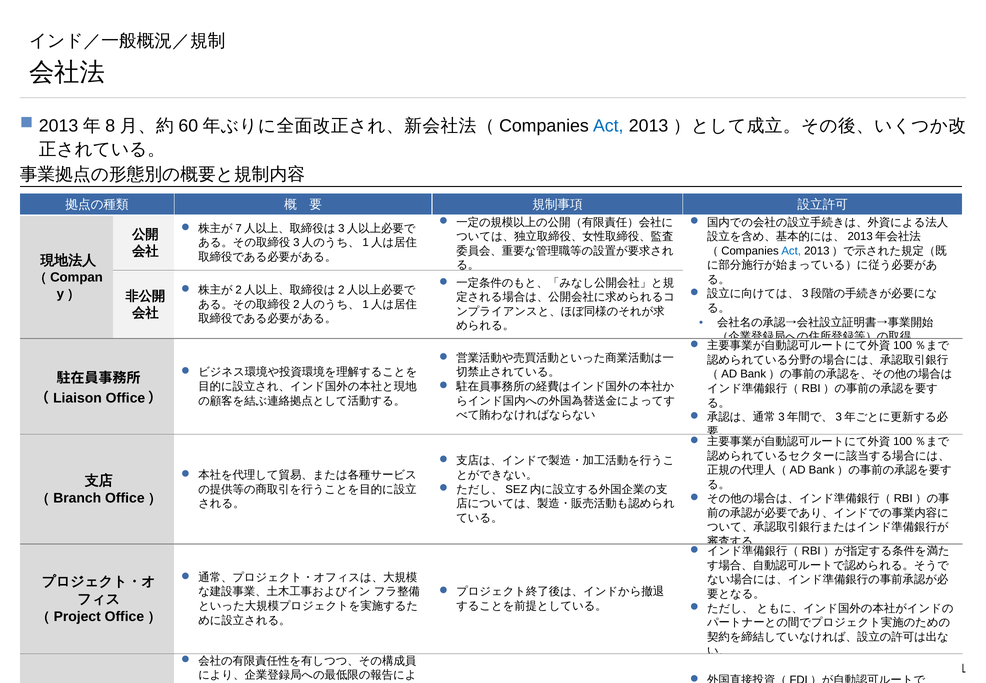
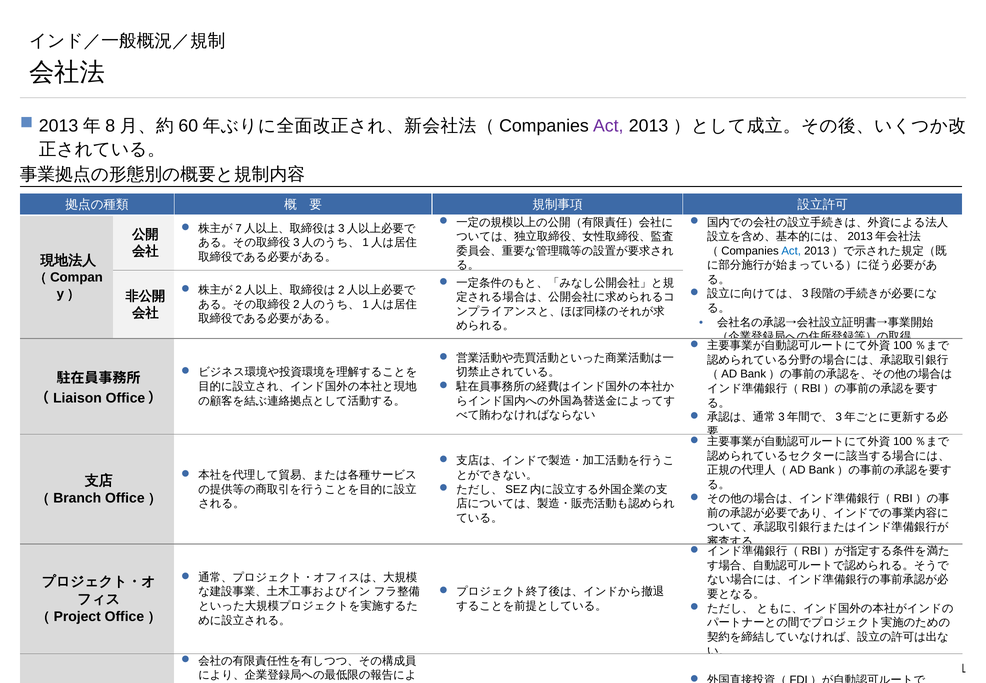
Act colour: blue -> purple (608, 126)
